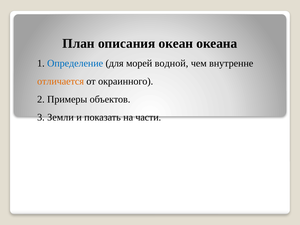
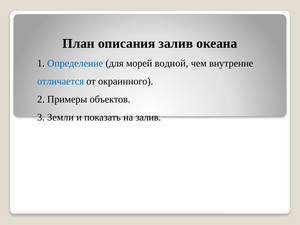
описания океан: океан -> залив (176, 43)
отличается colour: orange -> blue (61, 81)
на части: части -> залив (148, 117)
